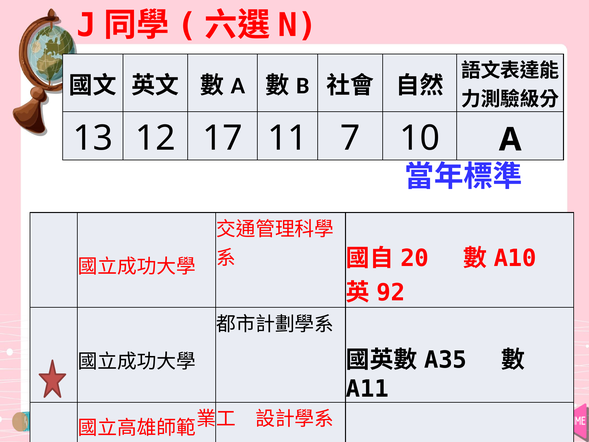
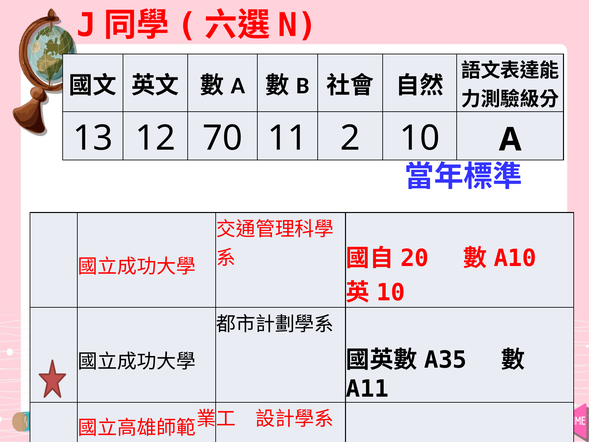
17: 17 -> 70 (223, 138)
7: 7 -> 2 (350, 138)
92: 92 -> 10 (391, 293)
